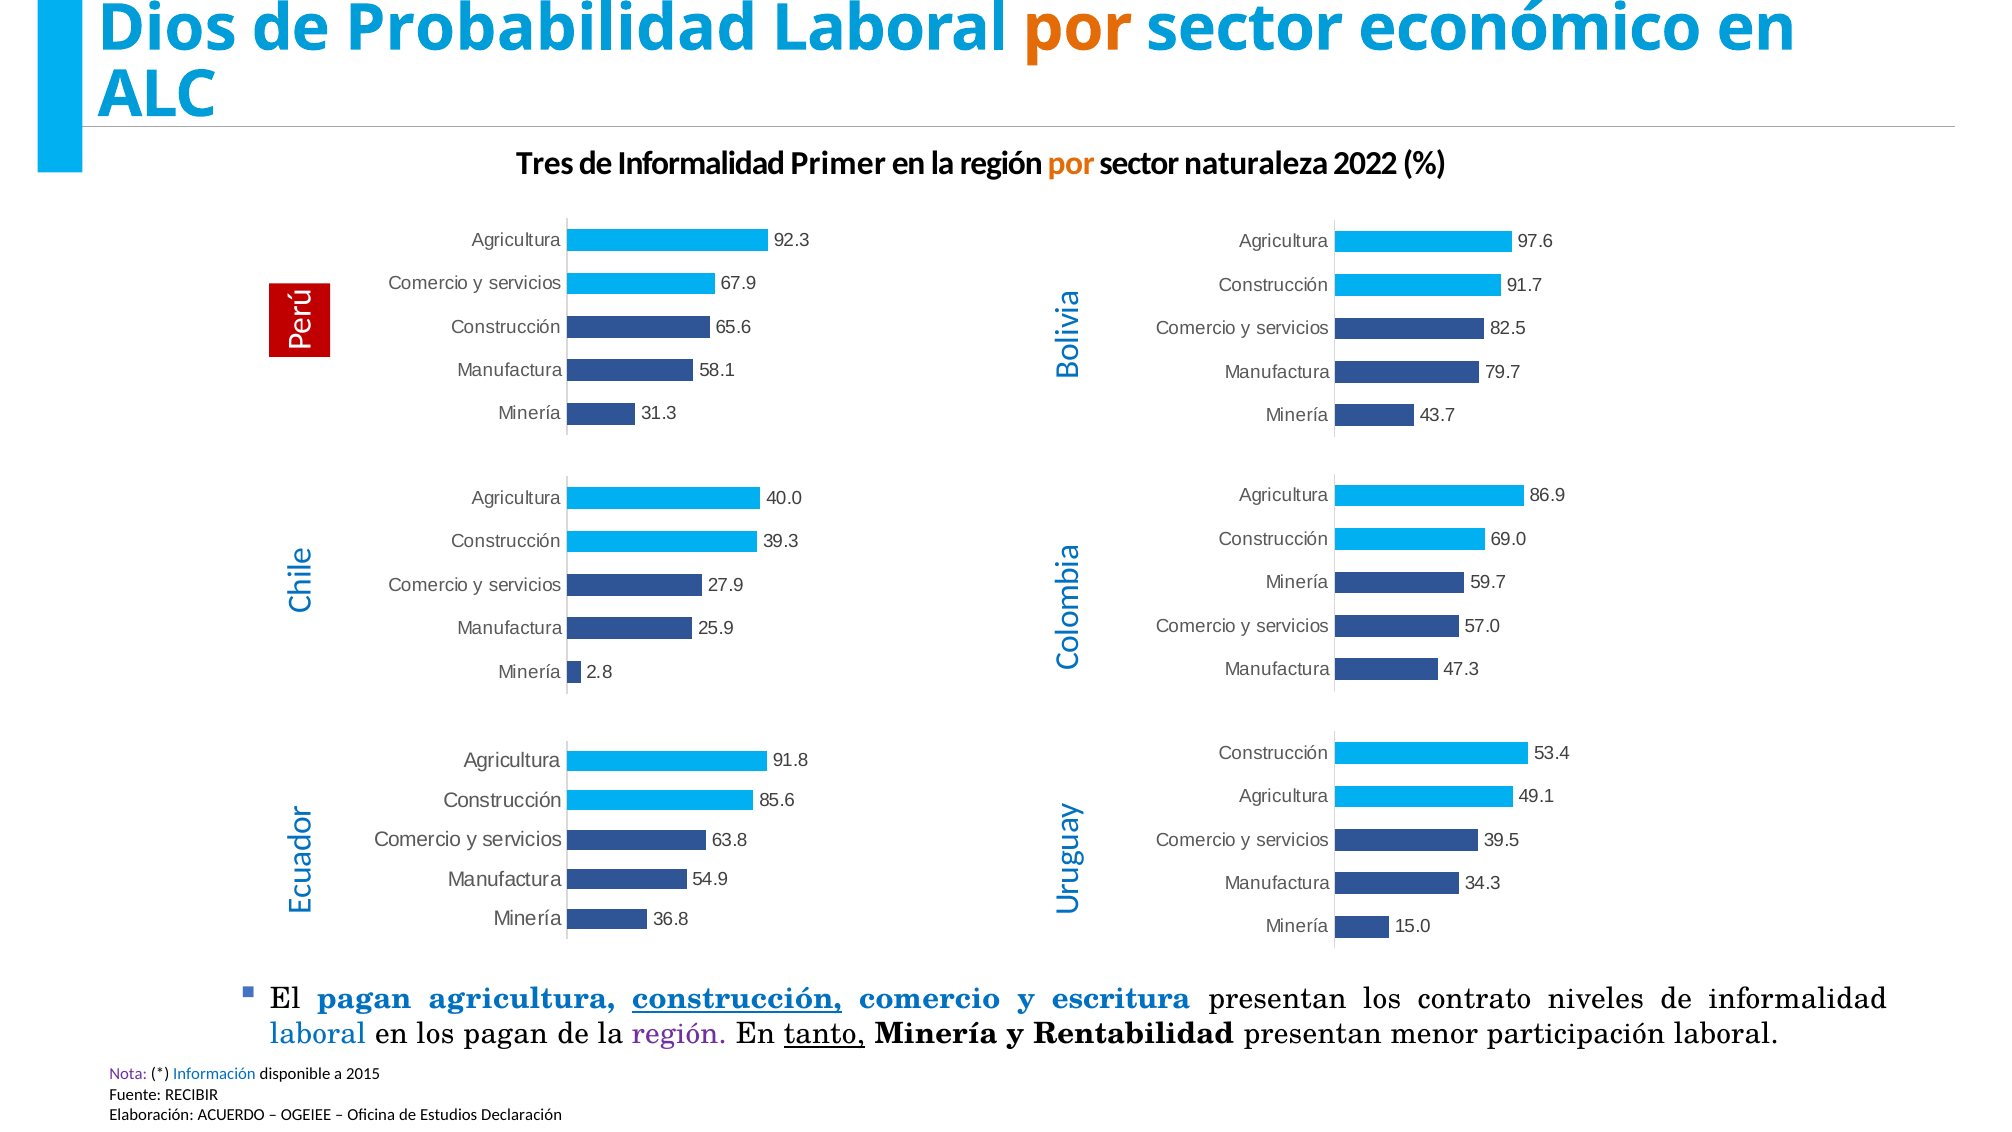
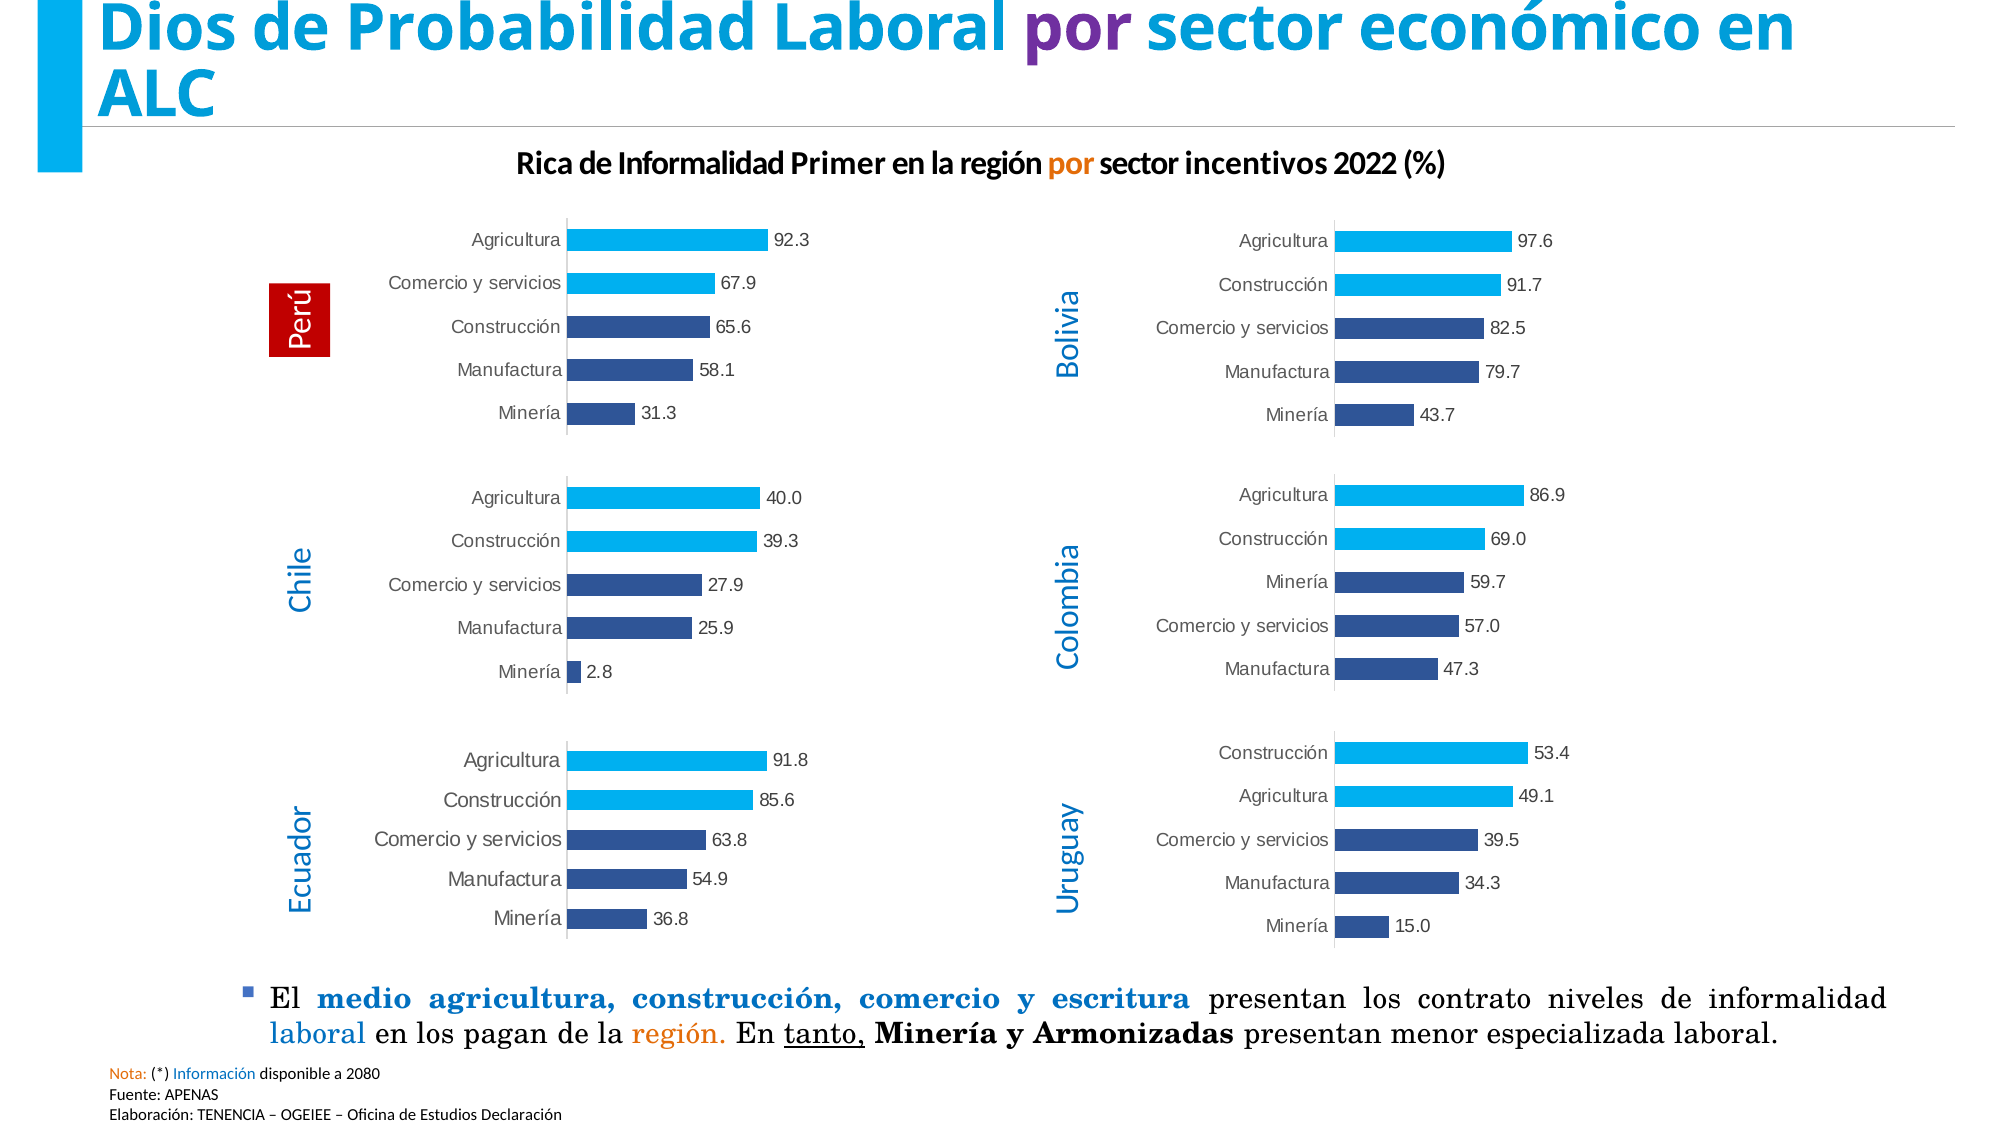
por colour: orange -> purple (1077, 28)
Tres: Tres -> Rica (545, 163)
naturaleza: naturaleza -> incentivos (1256, 163)
El pagan: pagan -> medio (364, 999)
construcción underline: present -> none (737, 999)
región colour: purple -> orange (679, 1034)
Rentabilidad: Rentabilidad -> Armonizadas (1134, 1034)
participación: participación -> especializada (1576, 1034)
Nota colour: purple -> orange (128, 1074)
2015: 2015 -> 2080 (363, 1074)
RECIBIR: RECIBIR -> APENAS (192, 1094)
ACUERDO: ACUERDO -> TENENCIA (231, 1114)
